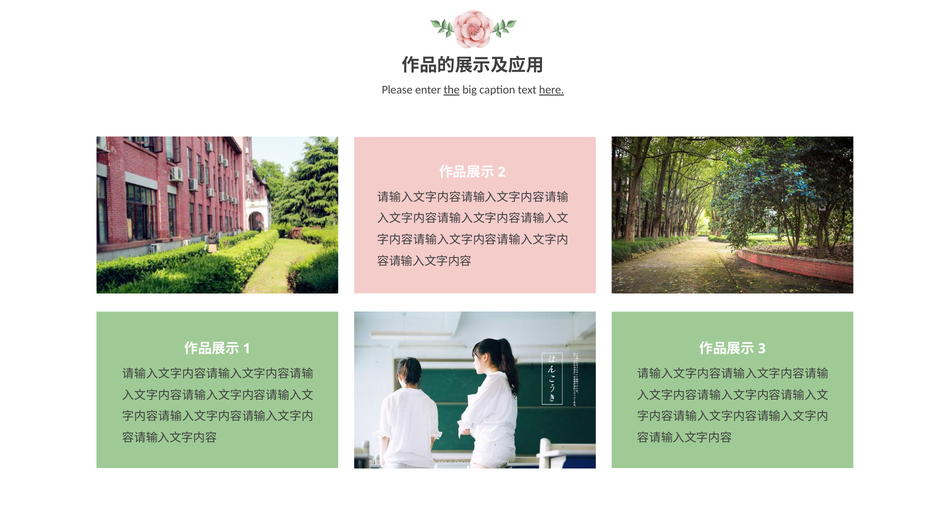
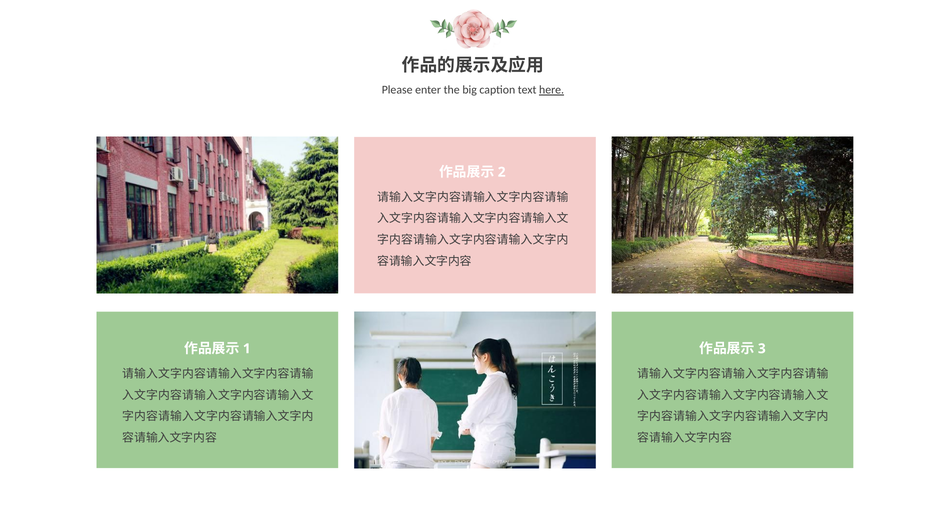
the underline: present -> none (452, 90)
